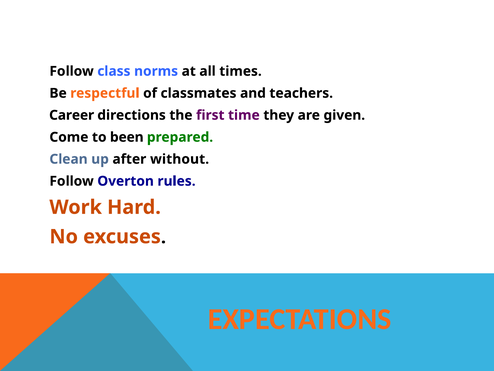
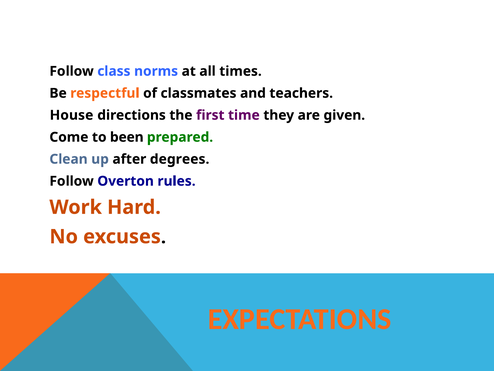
Career: Career -> House (72, 115)
without: without -> degrees (180, 159)
